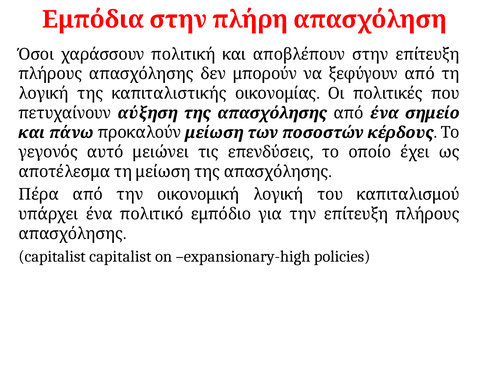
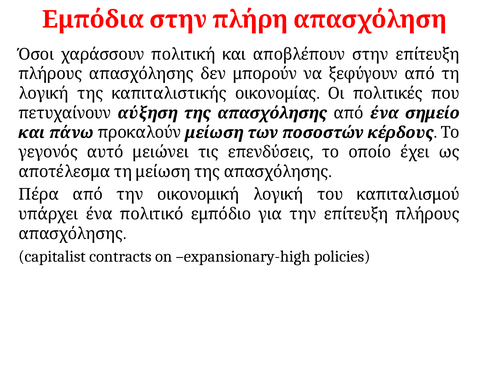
capitalist capitalist: capitalist -> contracts (120, 256)
